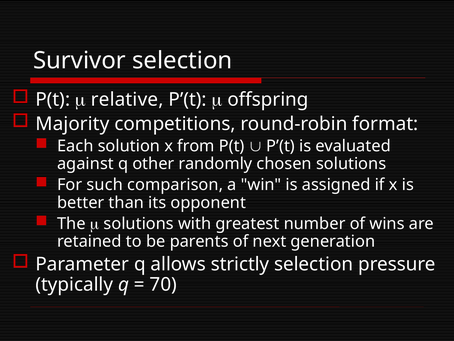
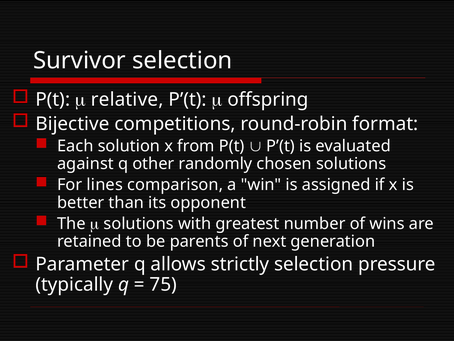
Majority: Majority -> Bijective (72, 124)
such: such -> lines (105, 185)
70: 70 -> 75 (163, 284)
